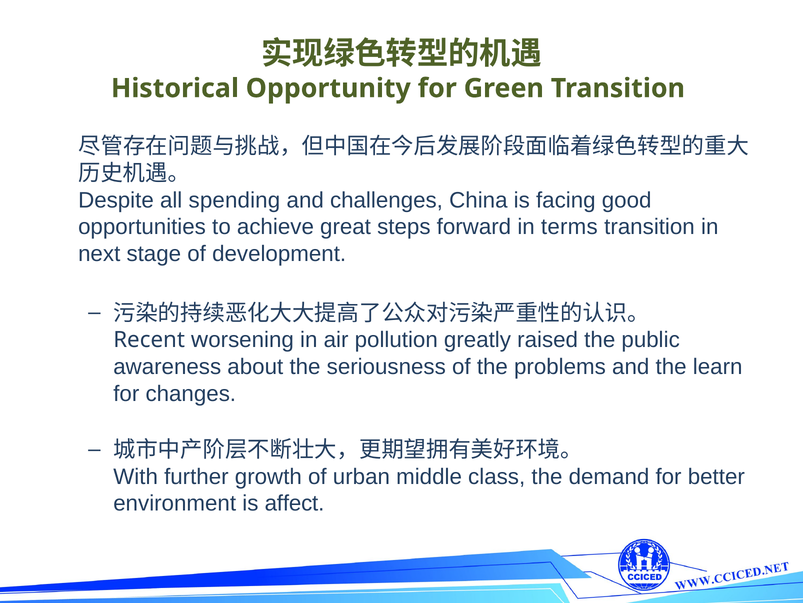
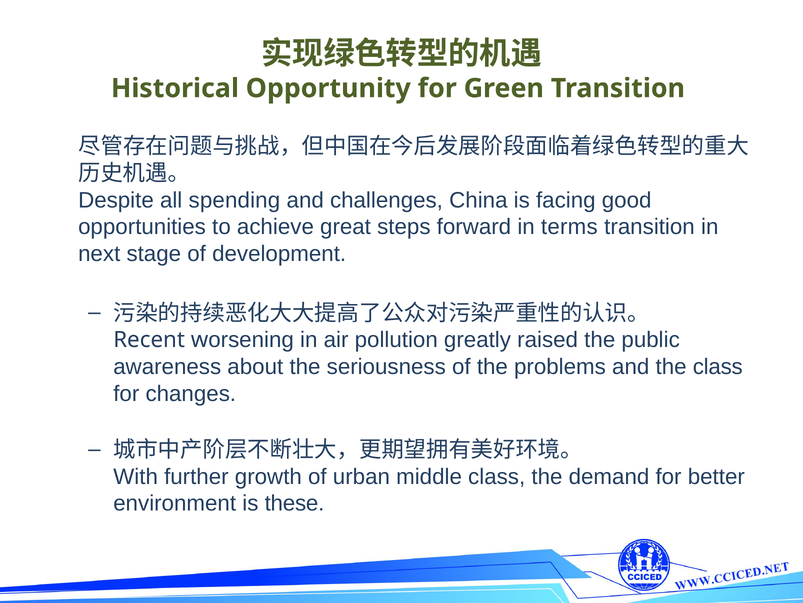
the learn: learn -> class (718, 366)
affect: affect -> these (294, 503)
